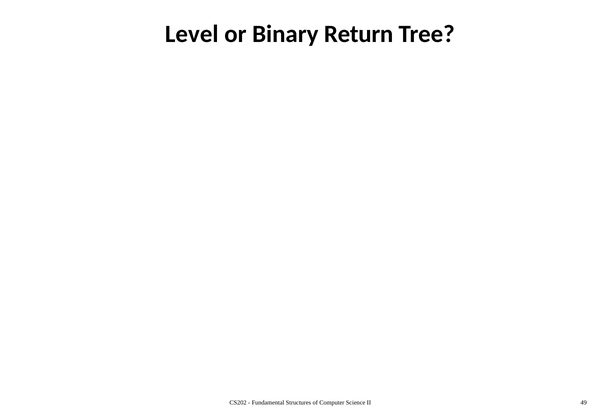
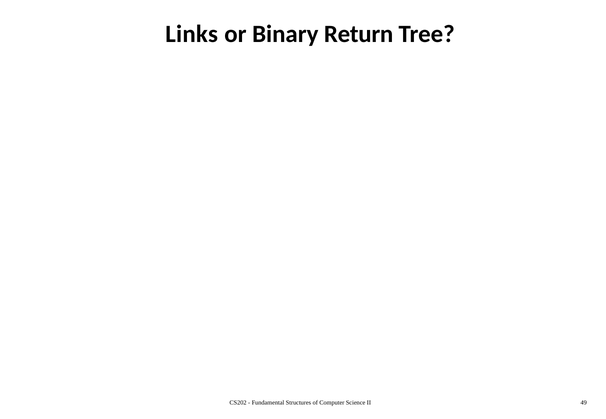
Level: Level -> Links (192, 34)
